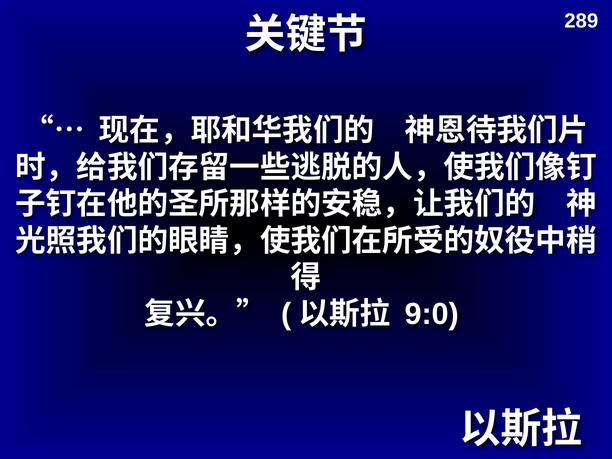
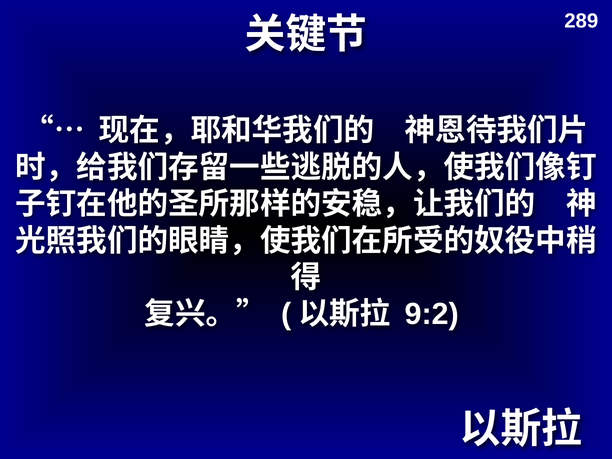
9:0: 9:0 -> 9:2 (432, 314)
